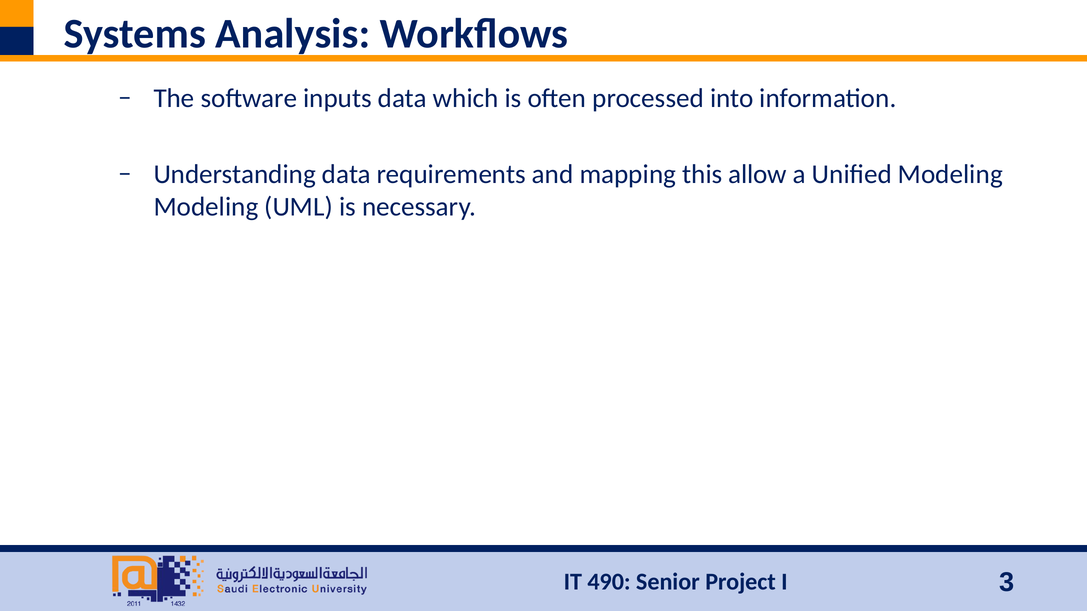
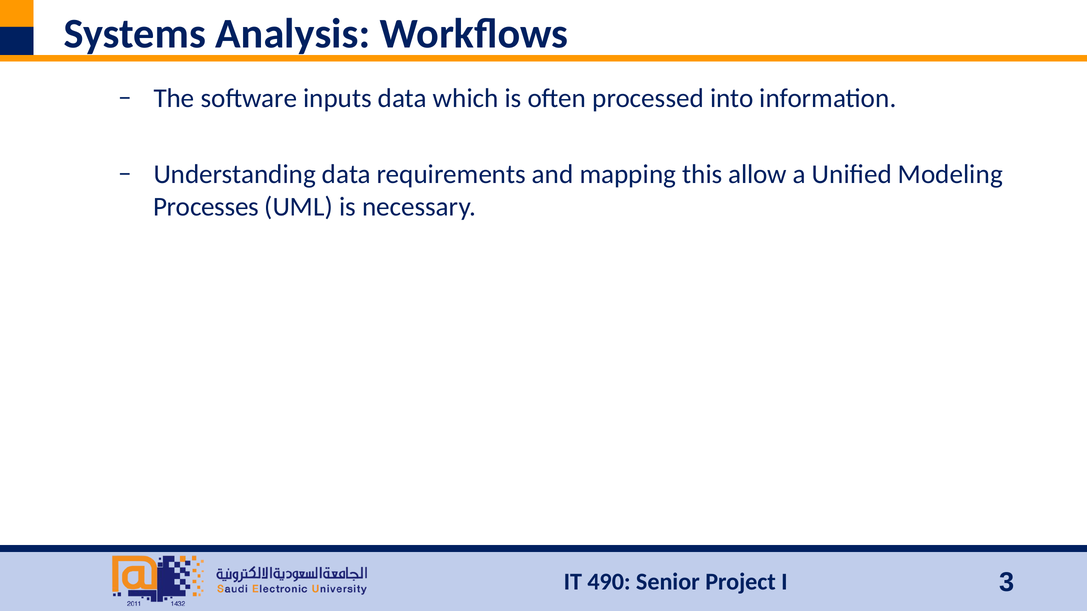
Modeling: Modeling -> Processes (206, 207)
